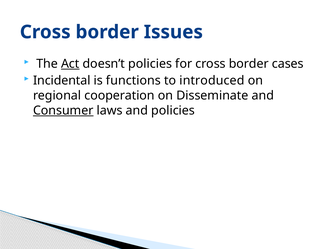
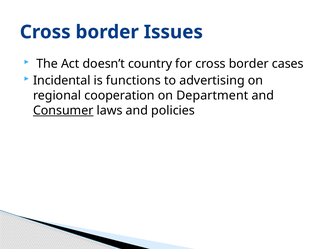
Act underline: present -> none (70, 64)
doesn’t policies: policies -> country (150, 64)
introduced: introduced -> advertising (212, 80)
Disseminate: Disseminate -> Department (212, 95)
